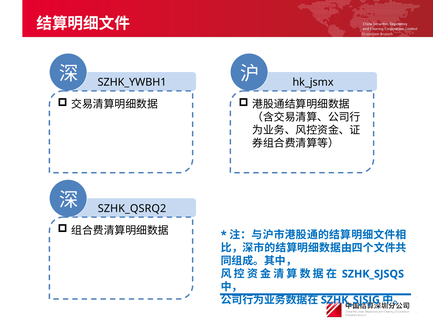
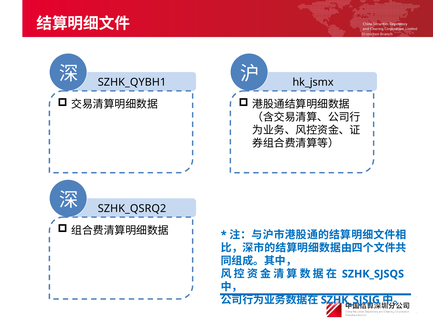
SZHK_YWBH1: SZHK_YWBH1 -> SZHK_QYBH1 (132, 82)
